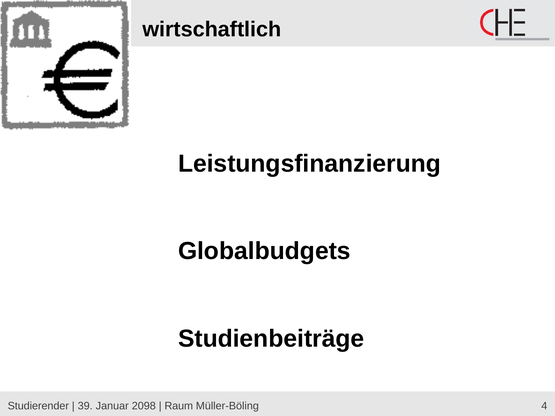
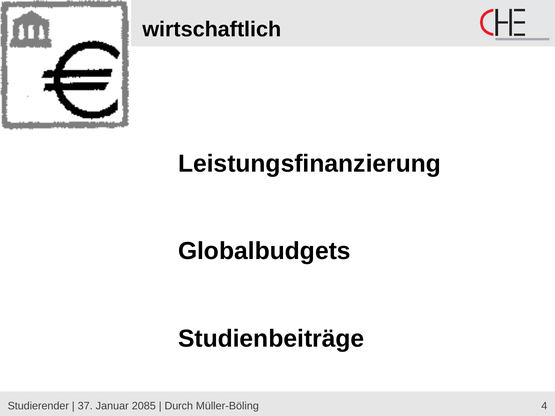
39: 39 -> 37 (85, 406)
2098: 2098 -> 2085 (144, 406)
Raum: Raum -> Durch (179, 406)
